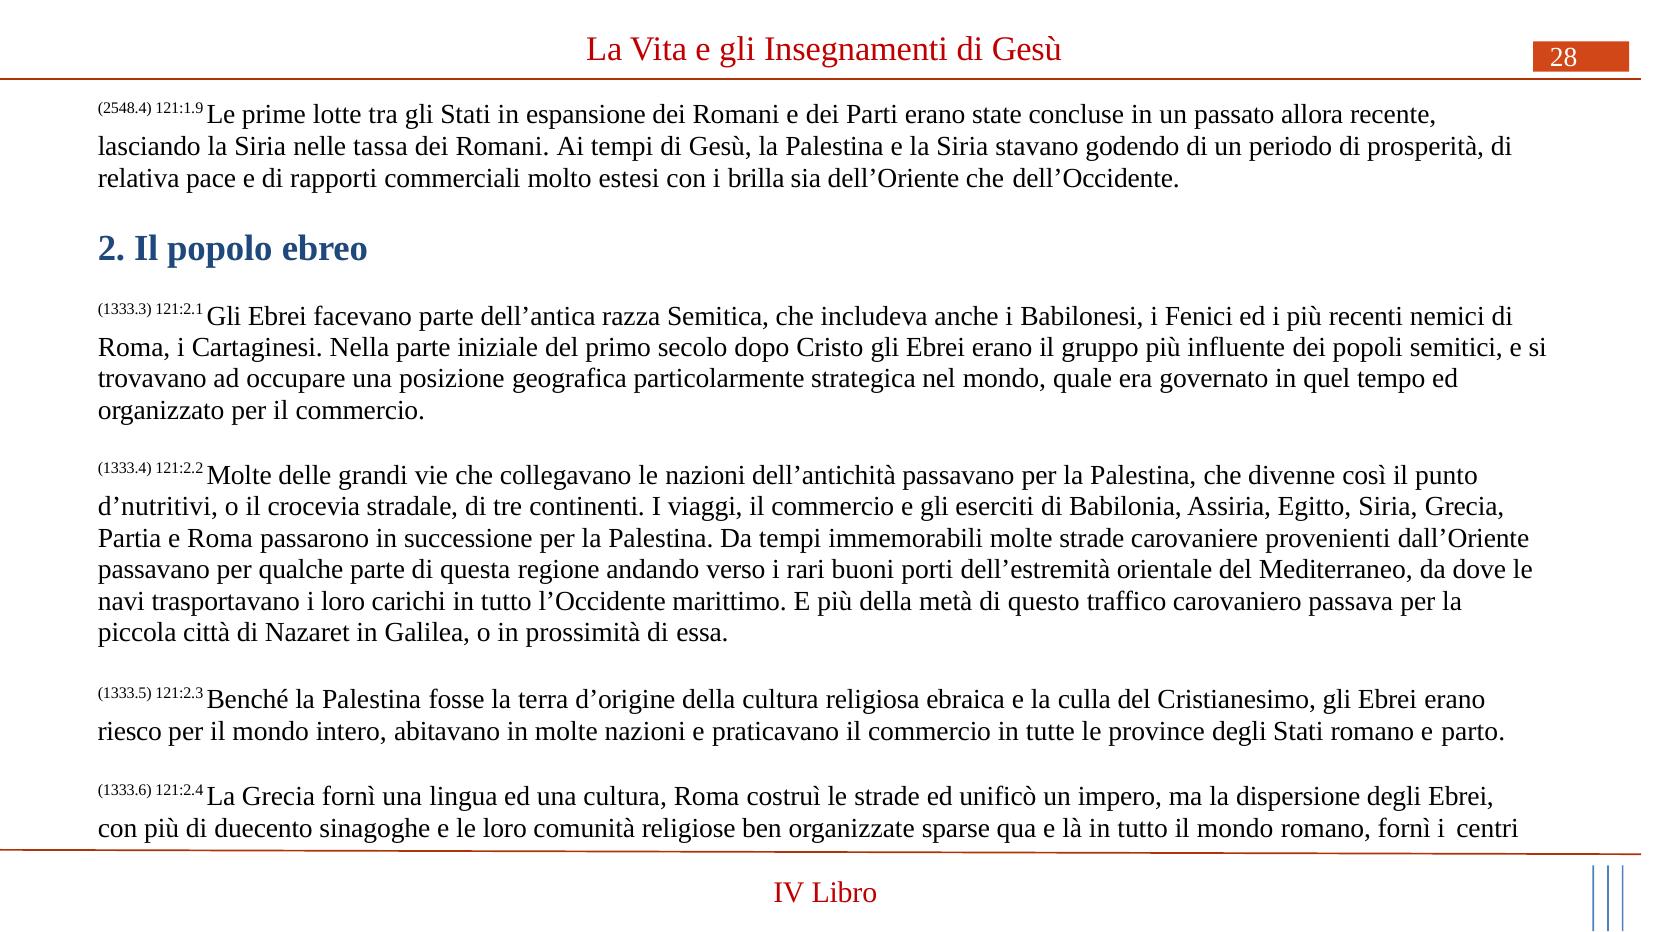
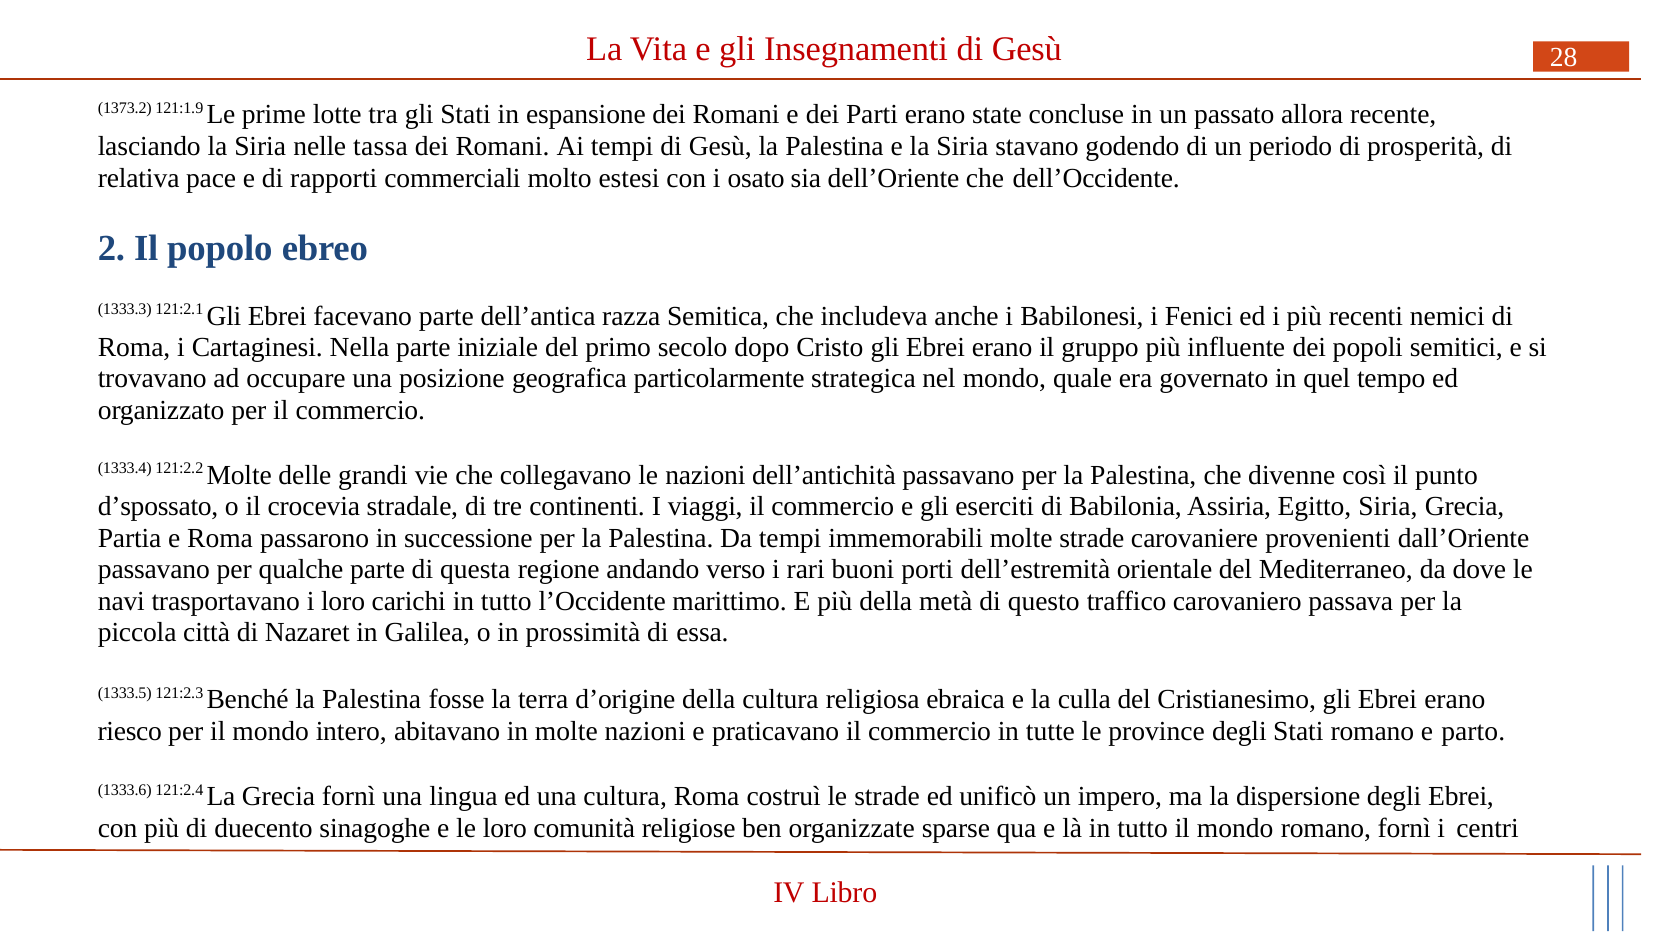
2548.4: 2548.4 -> 1373.2 (125, 108)
brilla: brilla -> osato (756, 178)
d’nutritivi: d’nutritivi -> d’spossato (158, 507)
